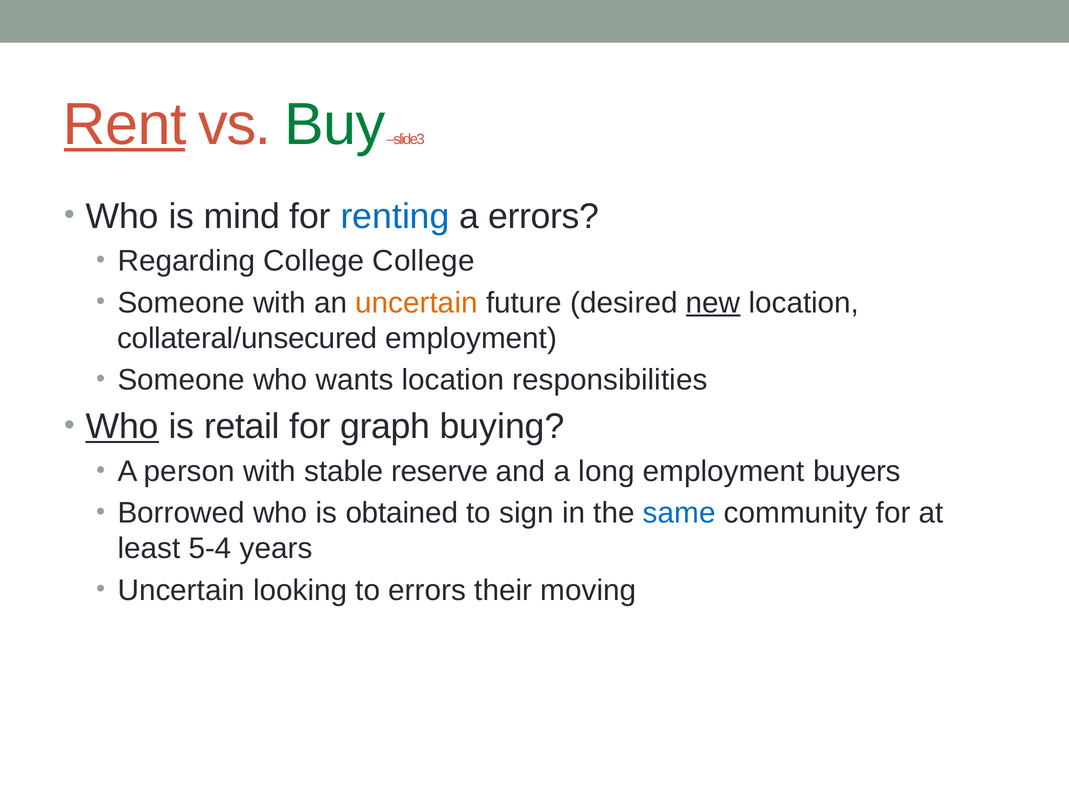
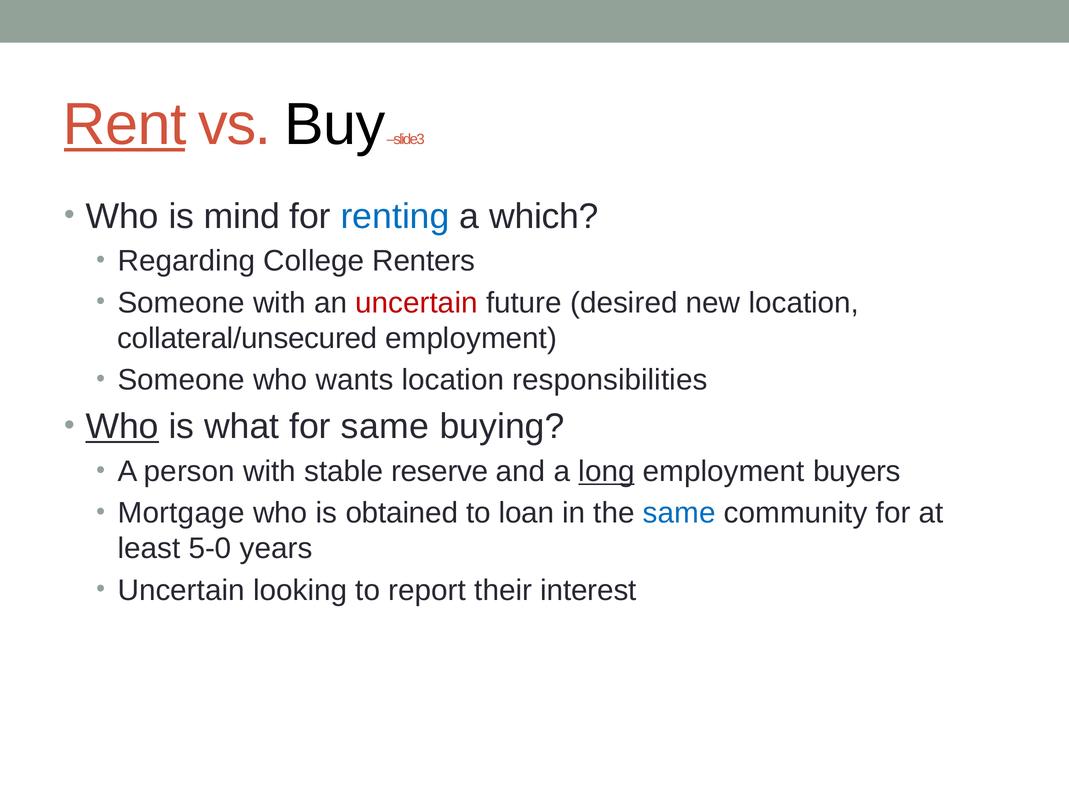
Buy colour: green -> black (335, 124)
a errors: errors -> which (544, 216)
College College: College -> Renters (424, 261)
uncertain colour: orange -> red (417, 303)
new underline: present -> none (713, 303)
retail: retail -> what (242, 427)
for graph: graph -> same (385, 427)
long underline: none -> present (607, 471)
Borrowed: Borrowed -> Mortgage (181, 513)
sign: sign -> loan (527, 513)
5-4: 5-4 -> 5-0 (210, 549)
to errors: errors -> report (427, 590)
moving: moving -> interest (588, 590)
